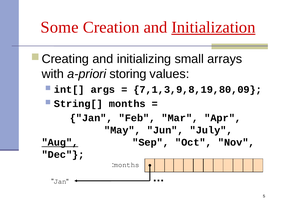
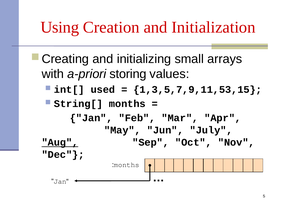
Some: Some -> Using (60, 27)
Initialization underline: present -> none (213, 27)
args: args -> used (103, 90)
7,1,3,9,8,19,80,09: 7,1,3,9,8,19,80,09 -> 1,3,5,7,9,11,53,15 (198, 90)
